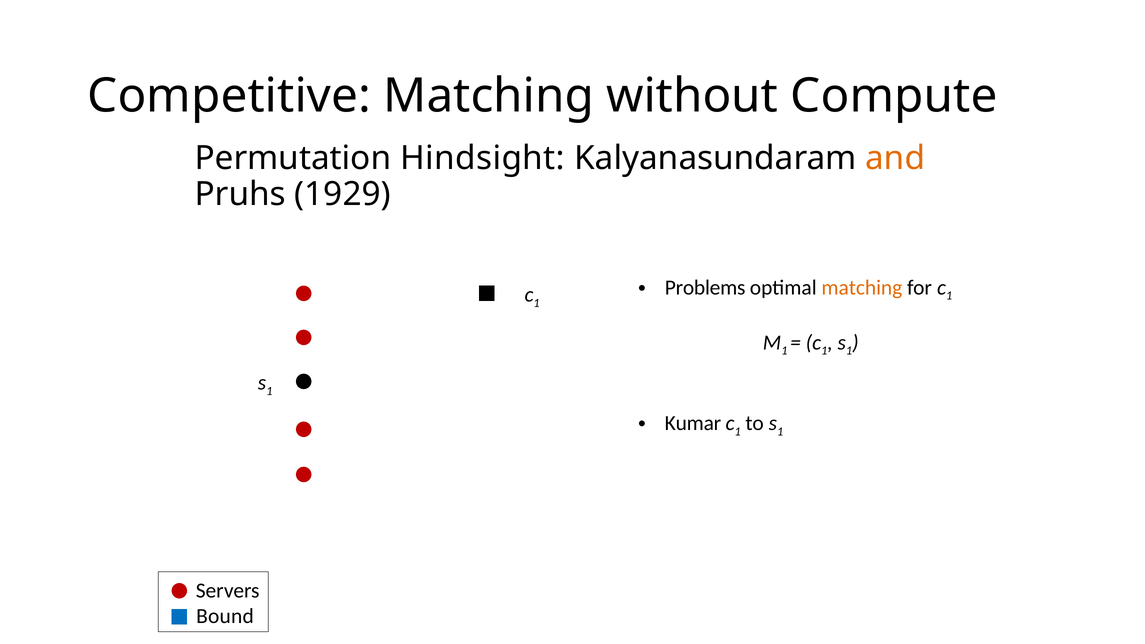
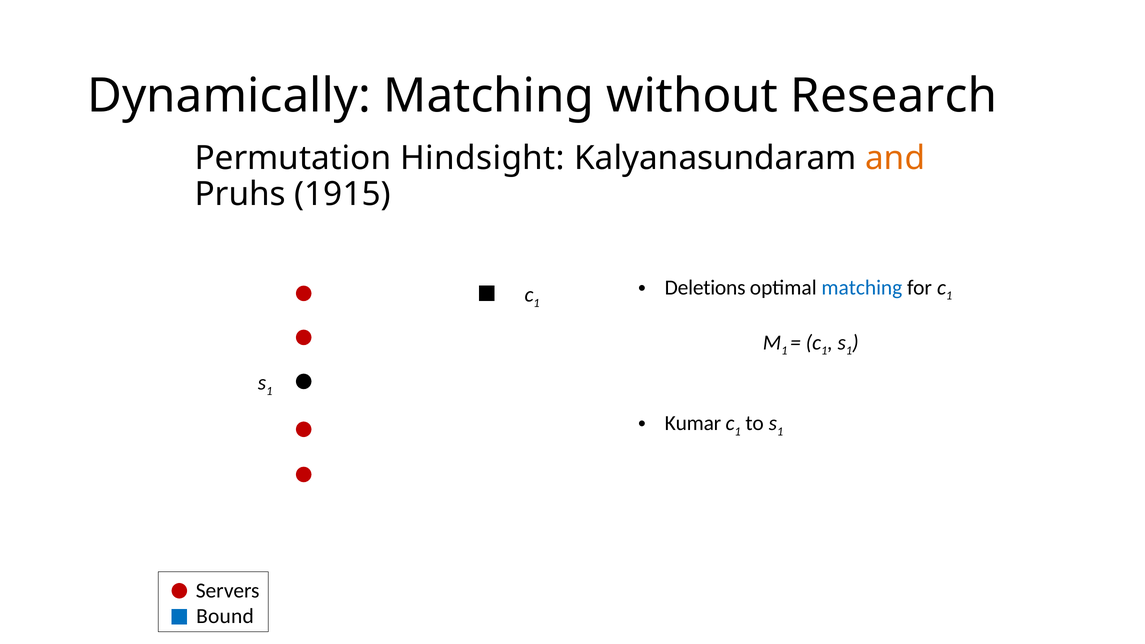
Competitive: Competitive -> Dynamically (229, 96)
Compute: Compute -> Research (894, 96)
1929: 1929 -> 1915 (343, 194)
Problems: Problems -> Deletions (705, 287)
matching colour: orange -> blue (862, 287)
